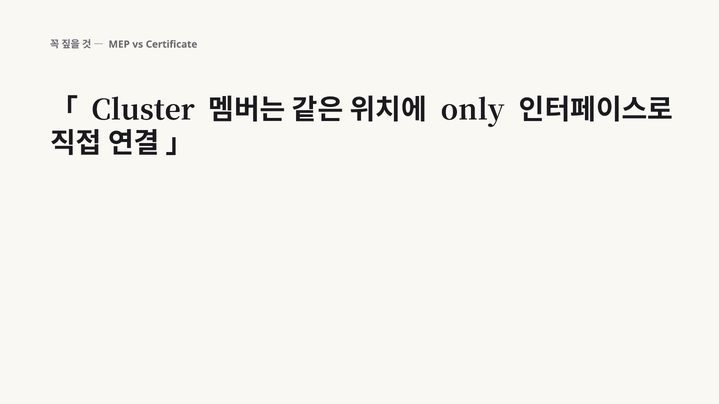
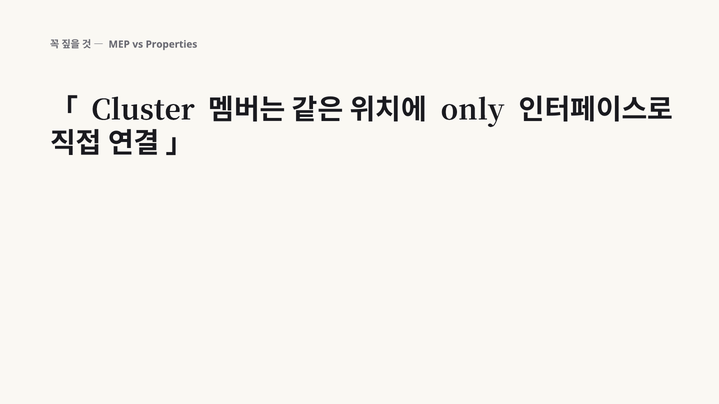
Certificate: Certificate -> Properties (172, 44)
